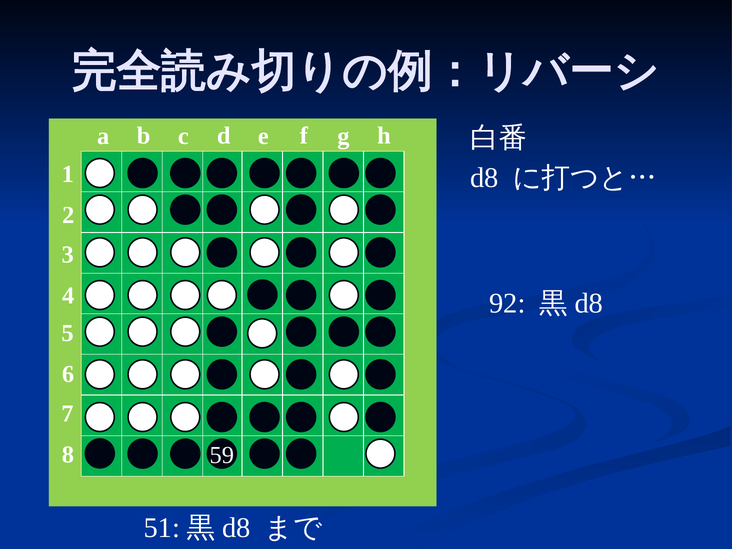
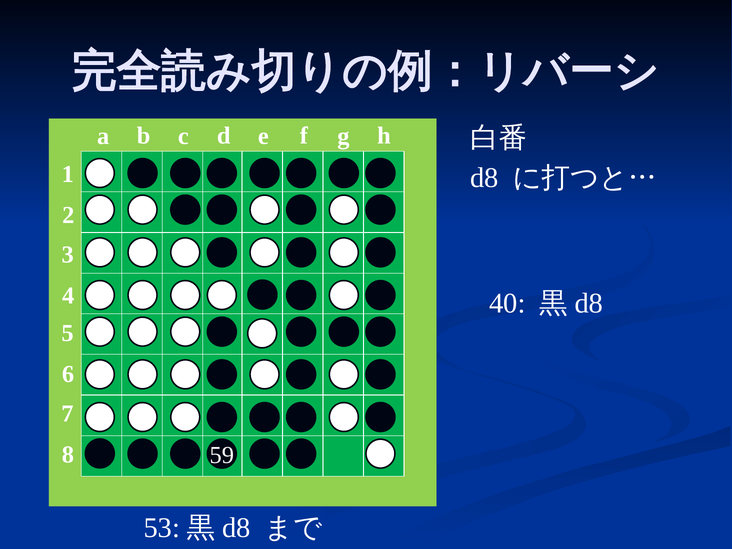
92: 92 -> 40 (507, 303)
51: 51 -> 53 (162, 528)
